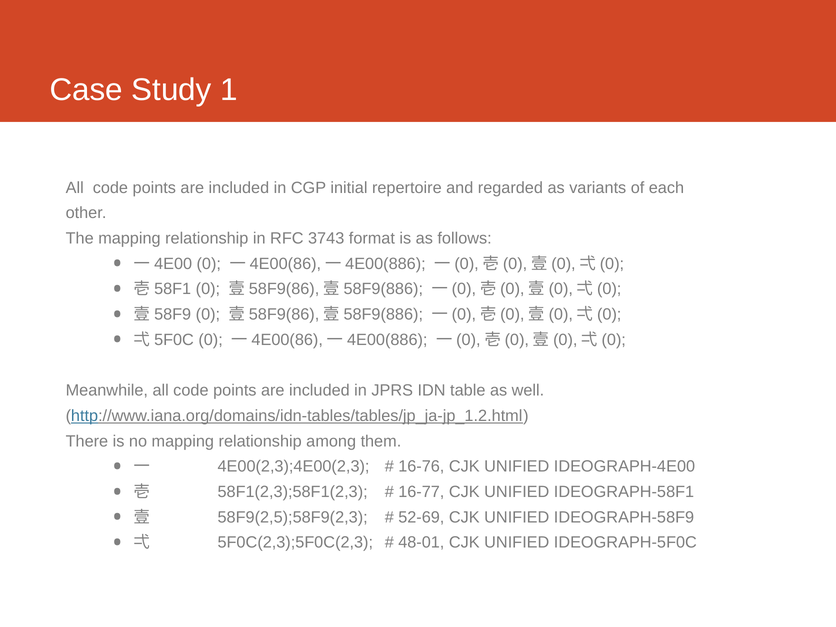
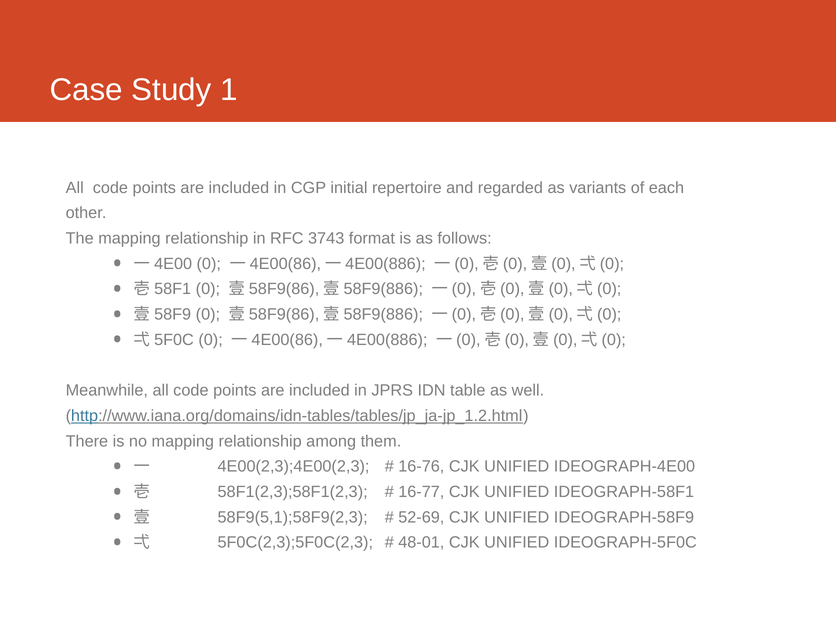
58F9(2,5);58F9(2,3: 58F9(2,5);58F9(2,3 -> 58F9(5,1);58F9(2,3 (293, 517)
